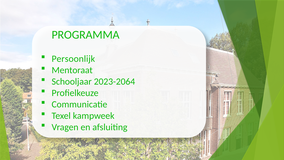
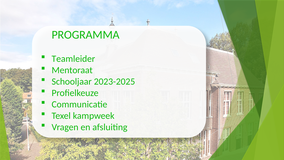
Persoonlijk: Persoonlijk -> Teamleider (73, 59)
2023-2064: 2023-2064 -> 2023-2025 (114, 81)
